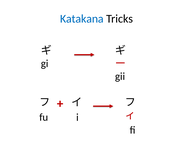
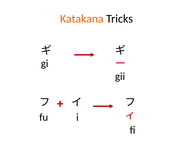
Katakana colour: blue -> orange (82, 19)
